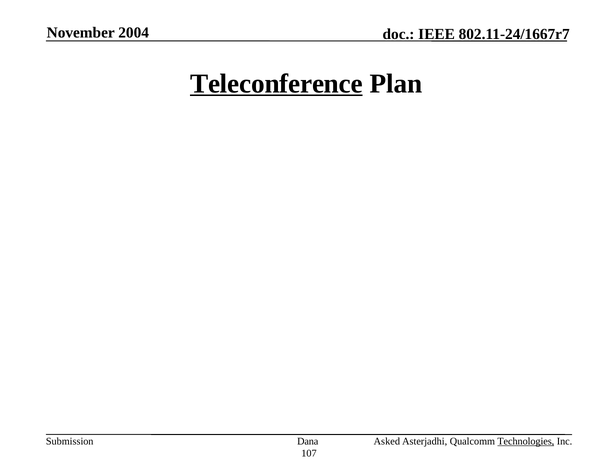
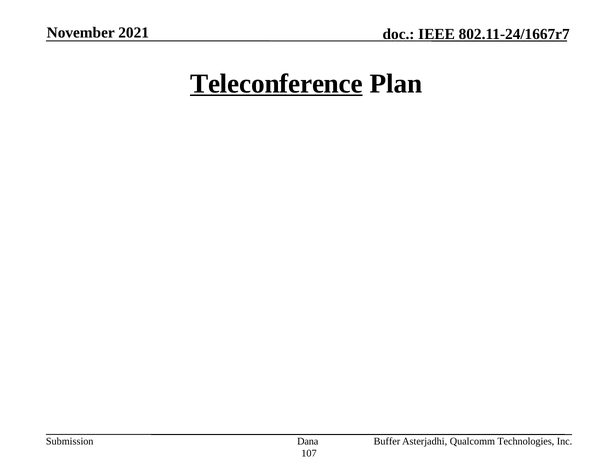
2004: 2004 -> 2021 (134, 32)
Asked: Asked -> Buffer (387, 441)
Technologies underline: present -> none (526, 441)
